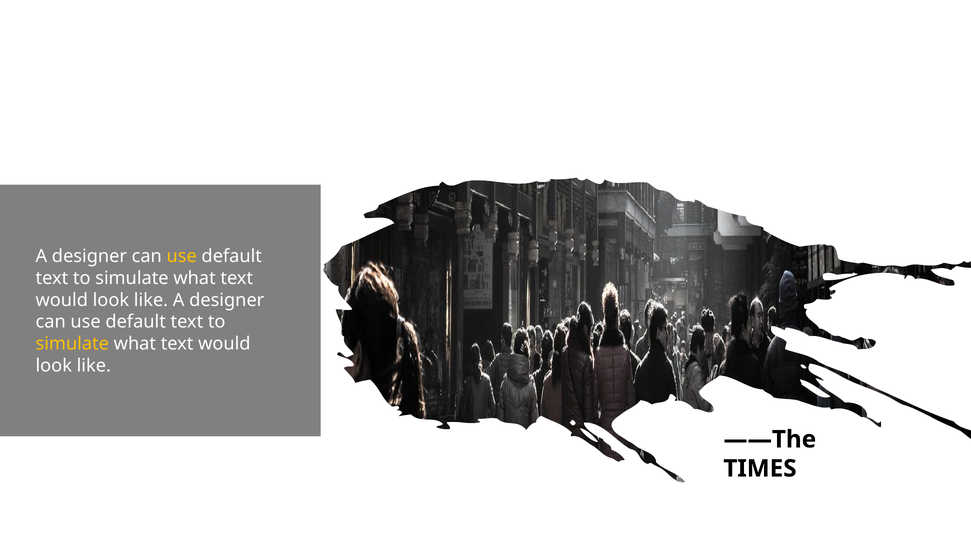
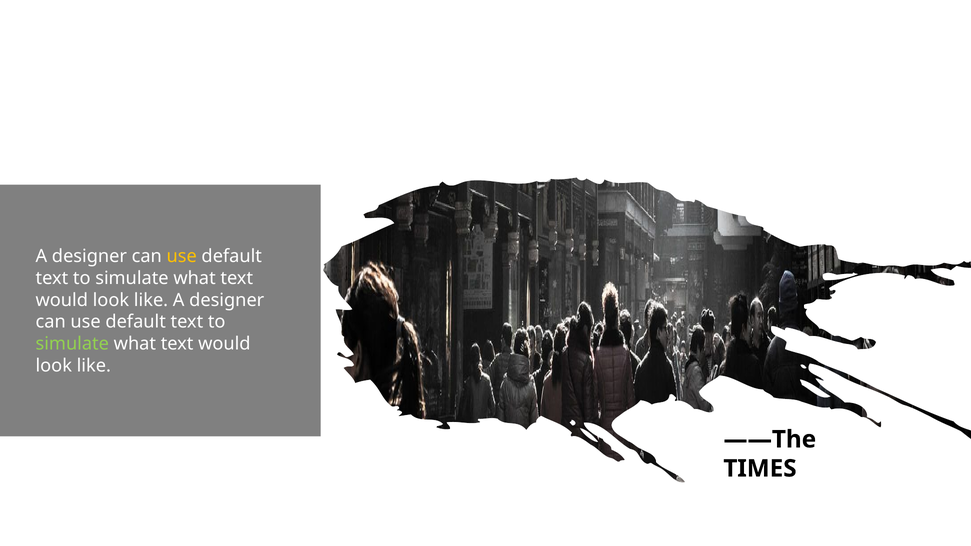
simulate colour: yellow -> light green (72, 344)
